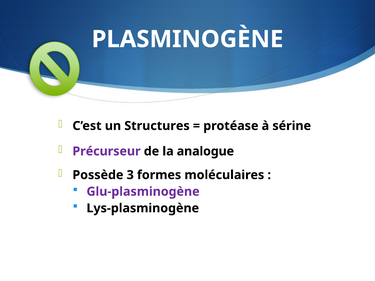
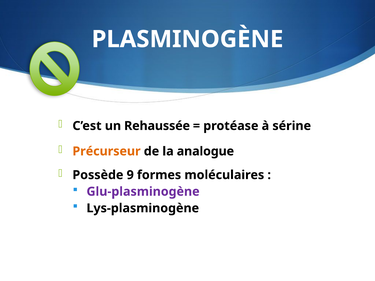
Structures: Structures -> Rehaussée (157, 126)
Précurseur colour: purple -> orange (107, 151)
3: 3 -> 9 (130, 175)
